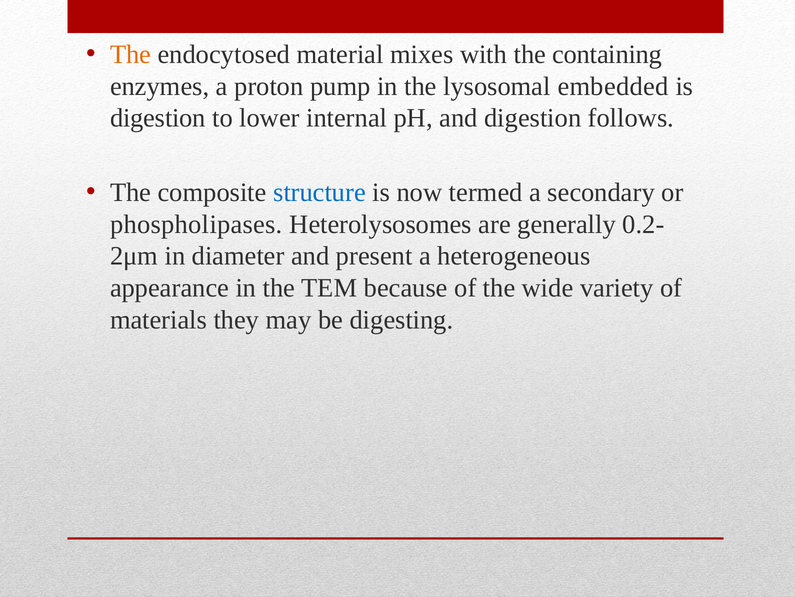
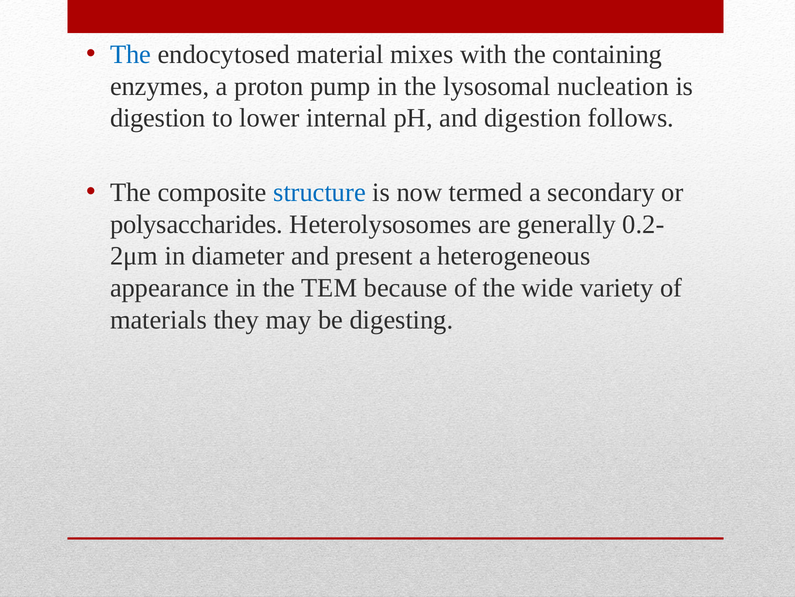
The colour: orange -> blue (131, 54)
embedded: embedded -> nucleation (613, 86)
phospholipases: phospholipases -> polysaccharides (197, 224)
